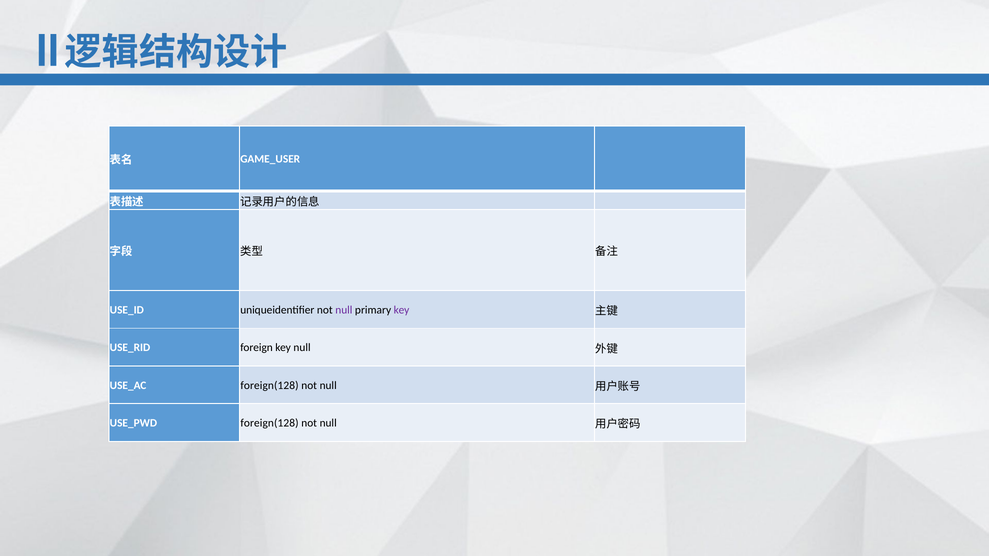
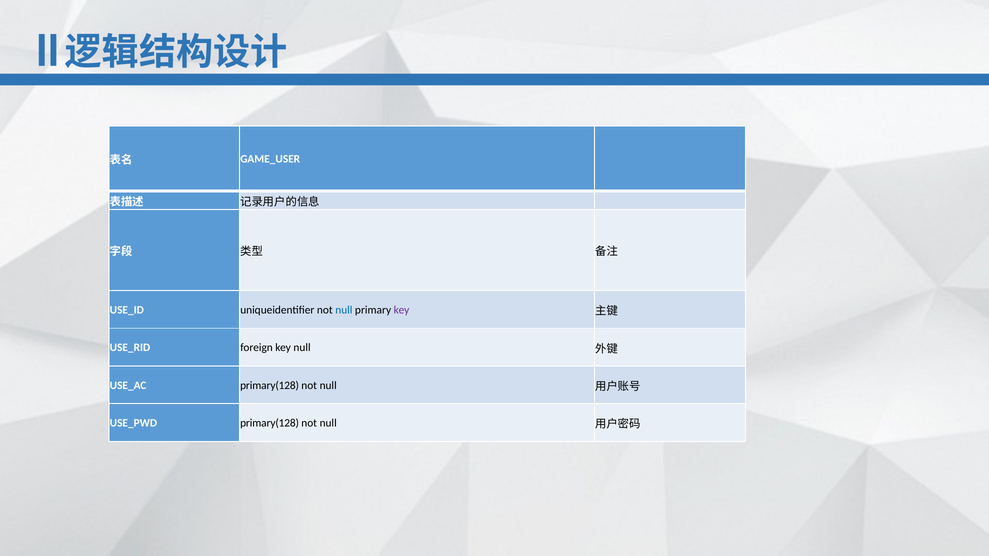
null colour: purple -> blue (344, 310)
foreign(128: foreign(128 -> primary(128 (270, 386)
foreign(128: foreign(128 -> primary(128 (270, 423)
